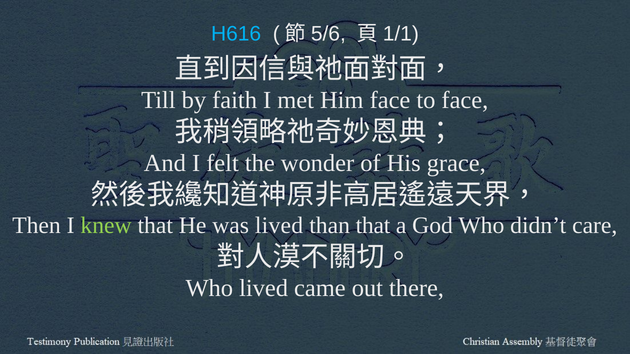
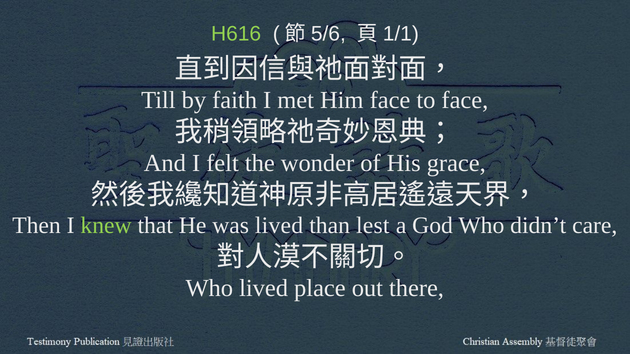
H616 colour: light blue -> light green (236, 34)
than that: that -> lest (373, 226)
came: came -> place (320, 288)
